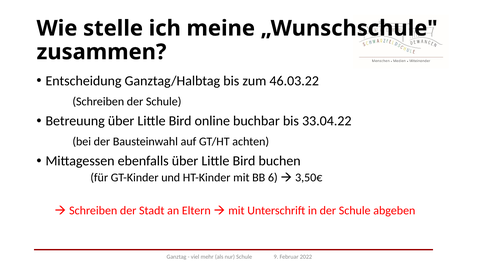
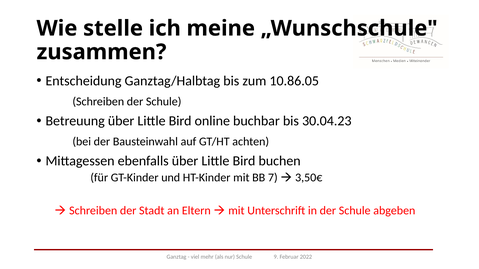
46.03.22: 46.03.22 -> 10.86.05 (294, 81)
33.04.22: 33.04.22 -> 30.04.23 (327, 121)
6: 6 -> 7 (273, 178)
